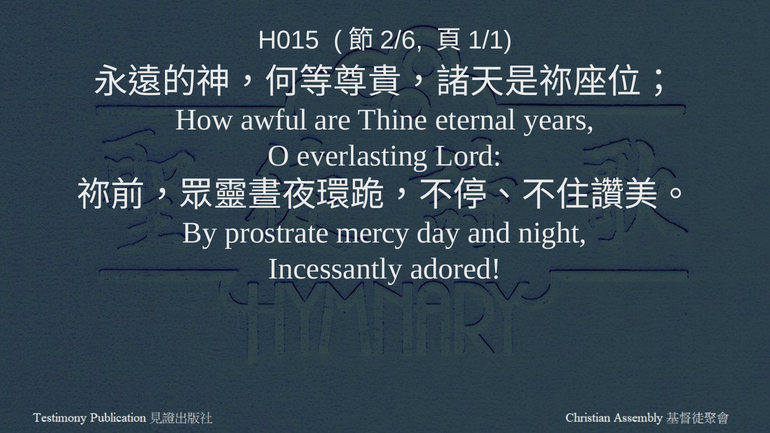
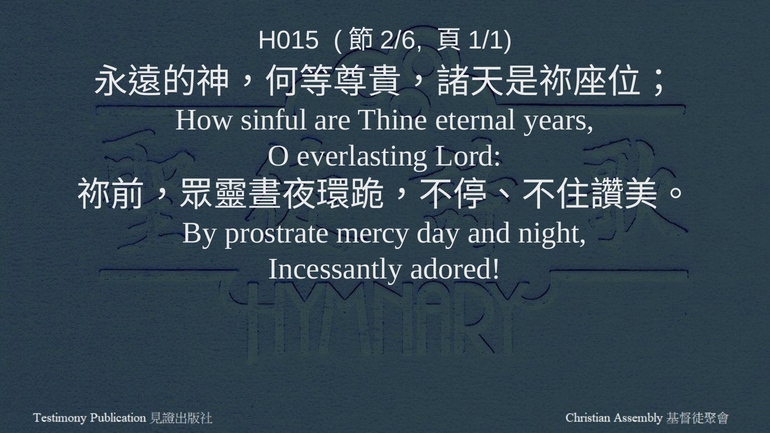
awful: awful -> sinful (274, 120)
